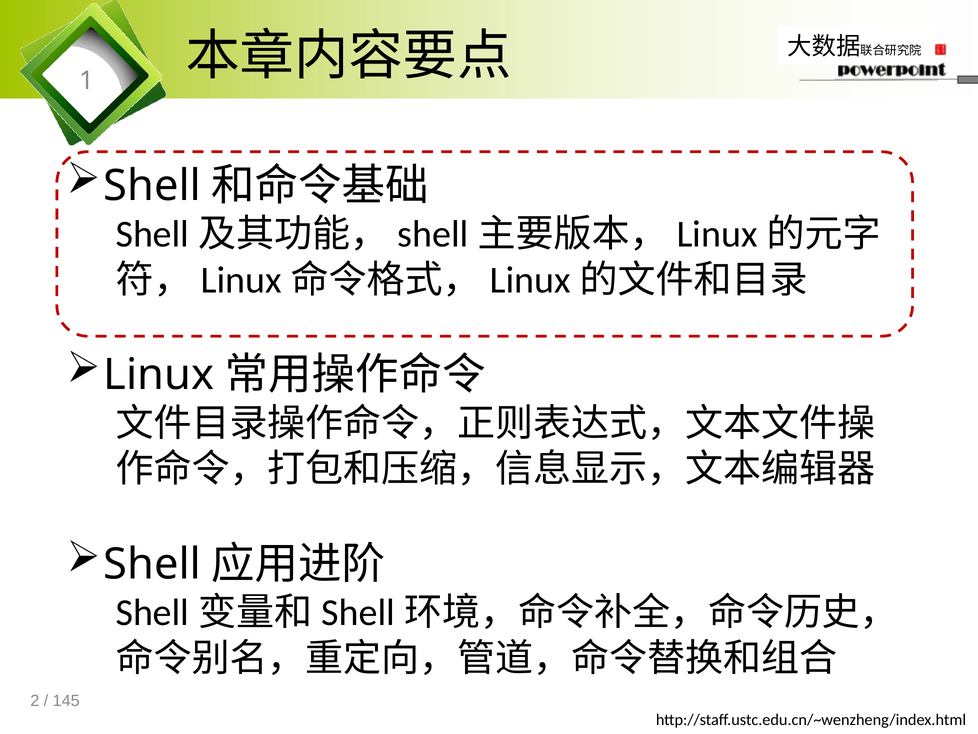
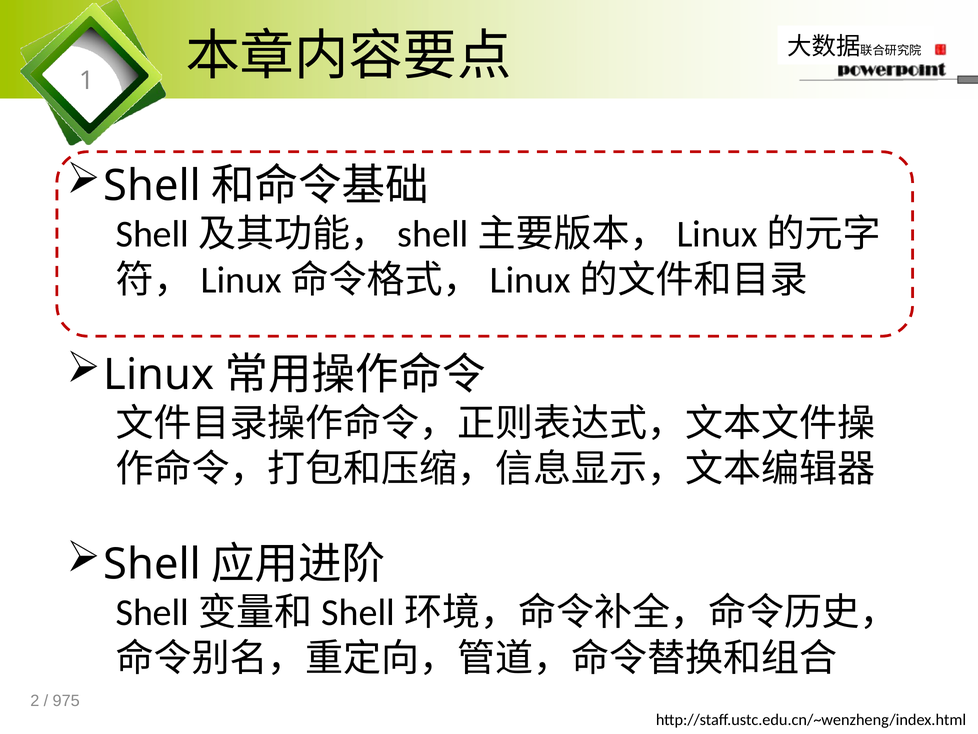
145: 145 -> 975 (66, 700)
